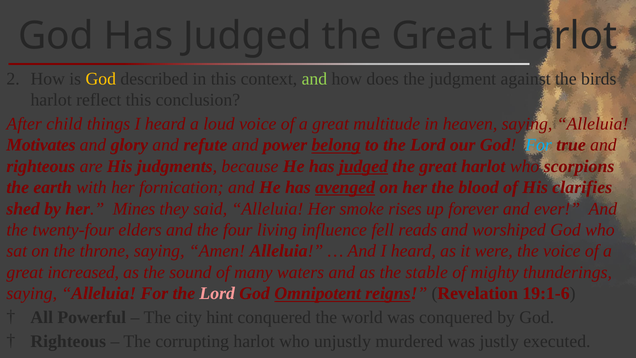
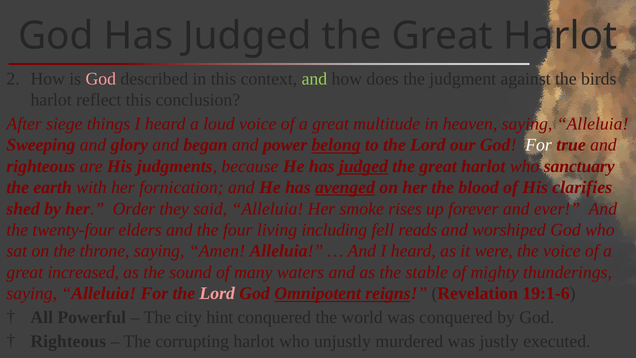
God colour: yellow -> pink (101, 79)
child: child -> siege (64, 124)
Motivates: Motivates -> Sweeping (41, 145)
refute: refute -> began (205, 145)
For colour: light blue -> white (539, 145)
scorpions: scorpions -> sanctuary (579, 166)
Mines: Mines -> Order (134, 209)
influence: influence -> including (334, 230)
